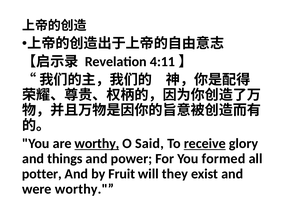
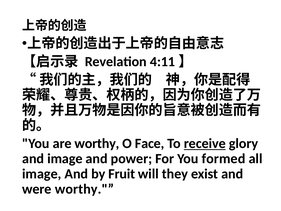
worthy underline: present -> none (97, 143)
Said: Said -> Face (150, 143)
and things: things -> image (65, 159)
potter: potter -> image (42, 174)
